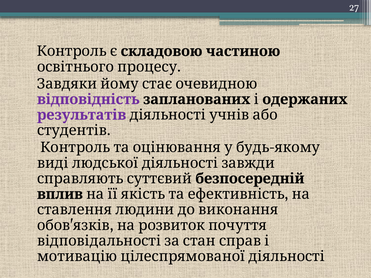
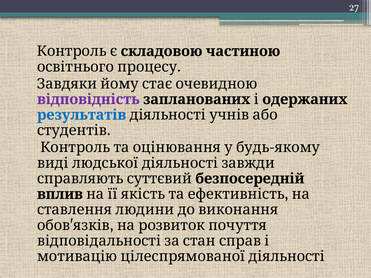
результатів colour: purple -> blue (82, 115)
